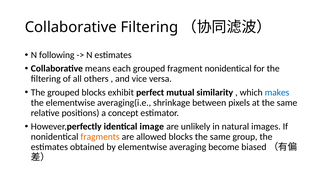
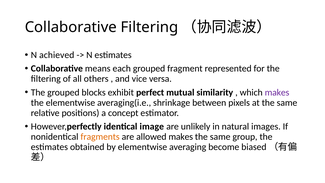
following: following -> achieved (57, 55)
fragment nonidentical: nonidentical -> represented (228, 69)
makes colour: blue -> purple (277, 92)
allowed blocks: blocks -> makes (181, 137)
